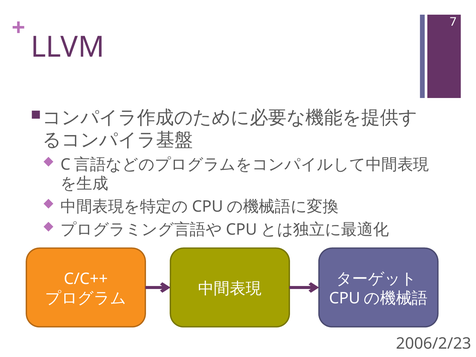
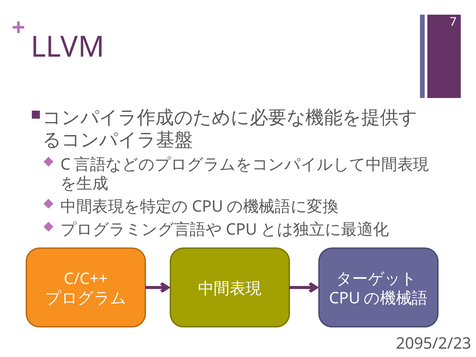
2006/2/23: 2006/2/23 -> 2095/2/23 (434, 344)
